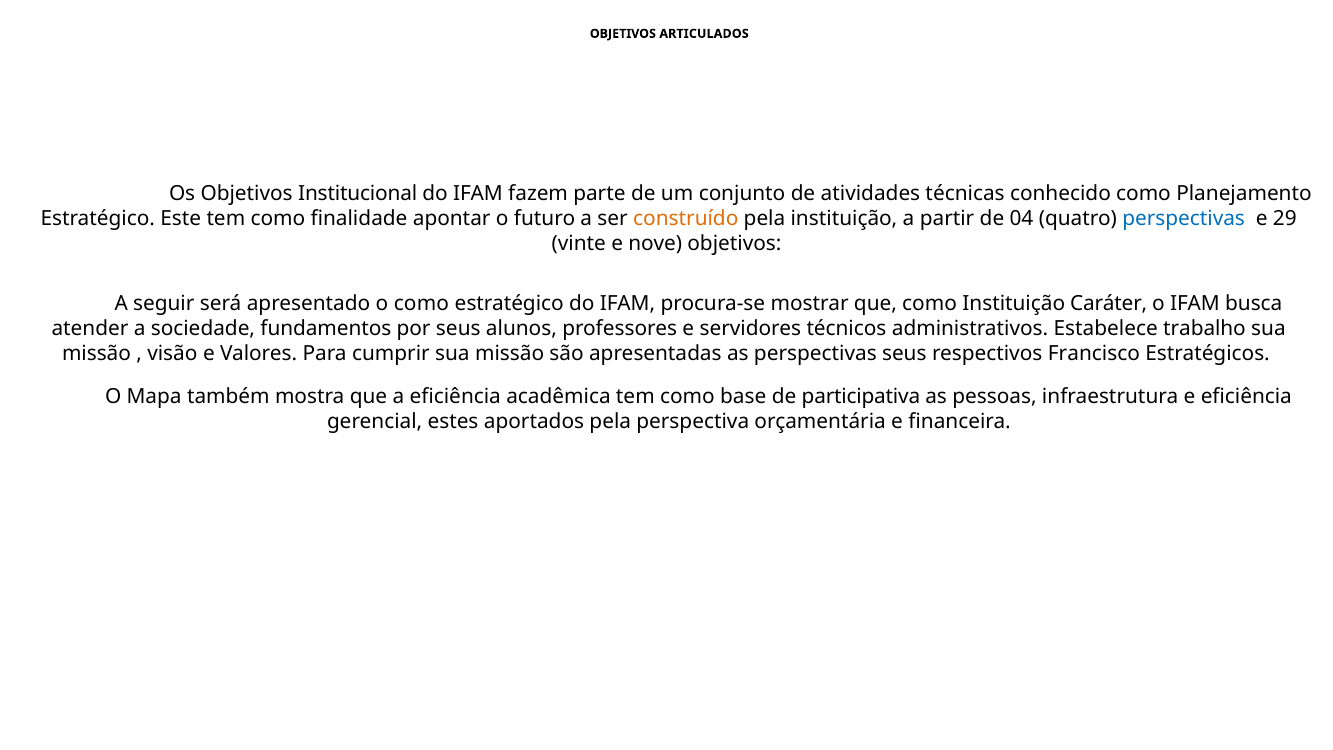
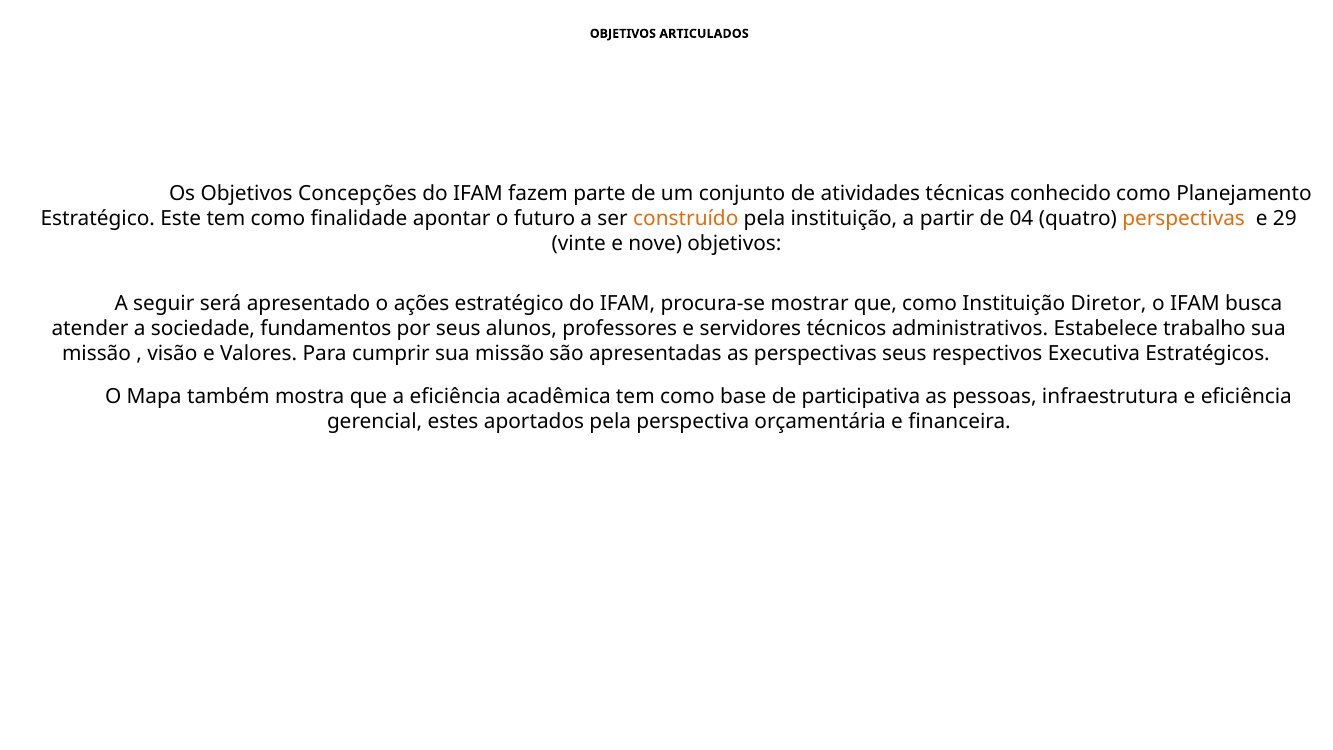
Institucional: Institucional -> Concepções (358, 194)
perspectivas colour: blue -> orange (1184, 219)
o como: como -> ações (422, 304)
Caráter: Caráter -> Diretor (1109, 304)
Francisco: Francisco -> Executiva (1094, 354)
